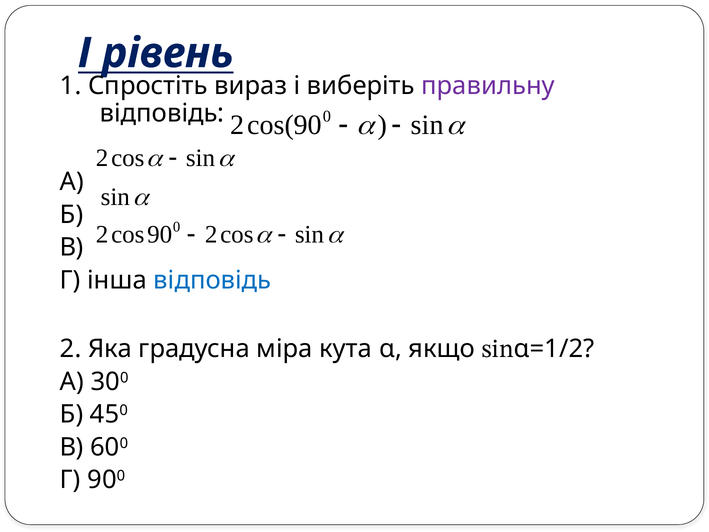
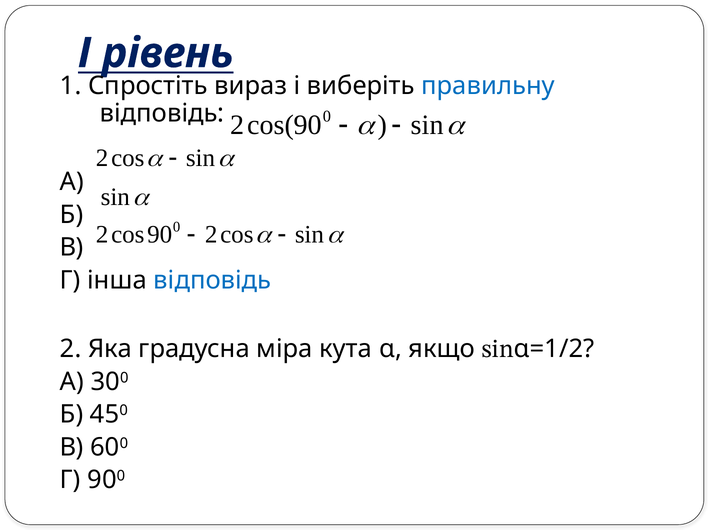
правильну colour: purple -> blue (488, 86)
